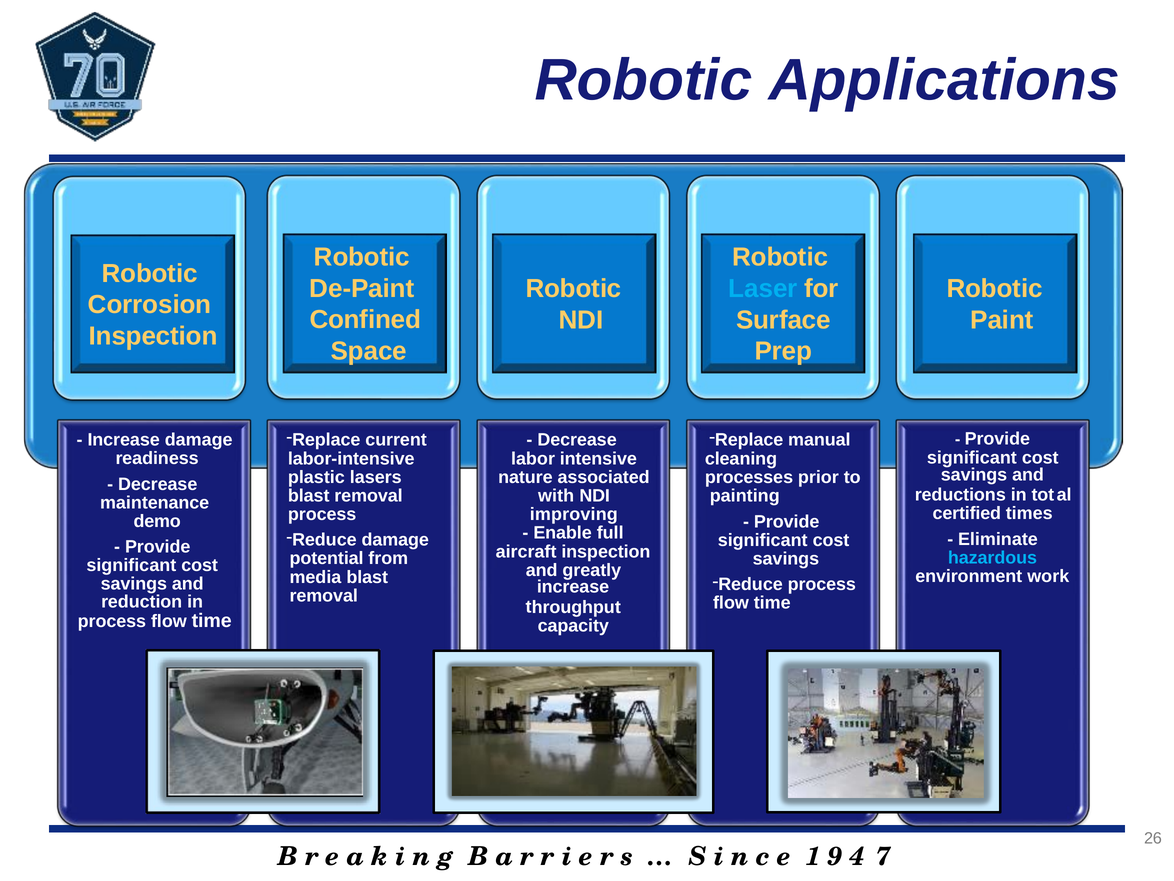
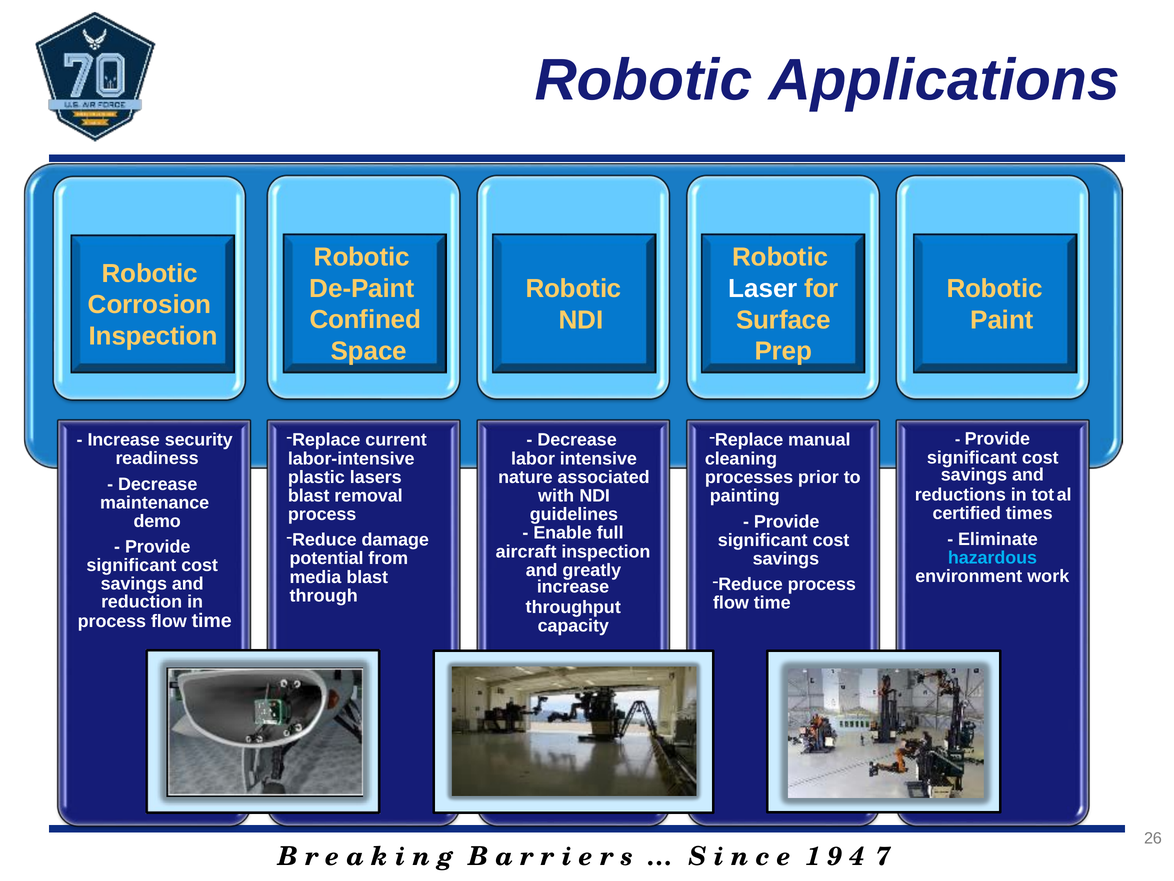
Laser colour: light blue -> white (763, 289)
Increase damage: damage -> security (199, 440)
improving: improving -> guidelines (574, 514)
removal: removal -> through (324, 595)
